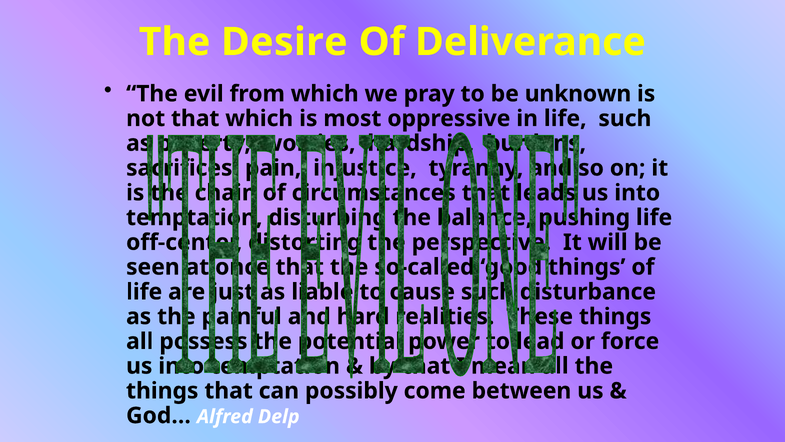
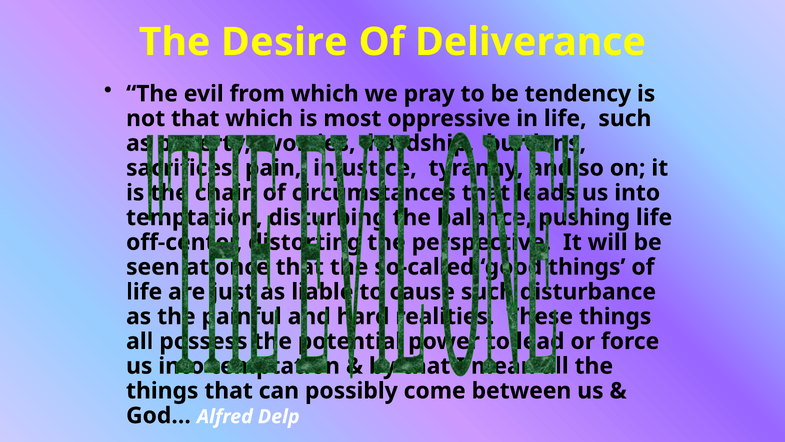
unknown: unknown -> tendency (578, 94)
